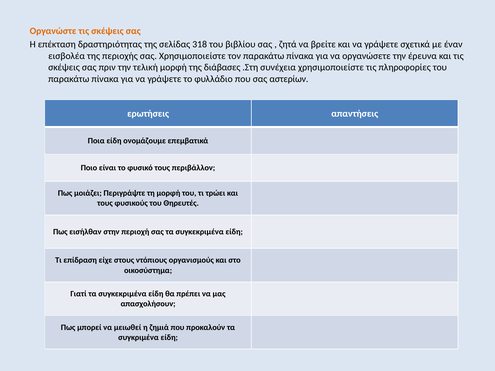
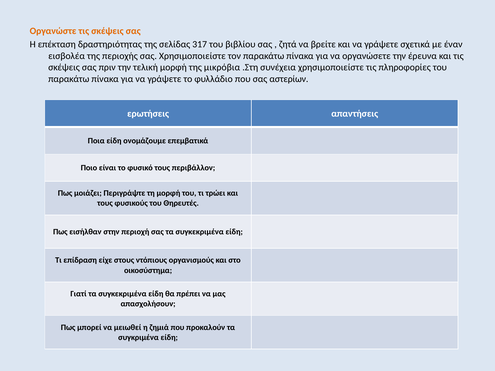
318: 318 -> 317 (200, 44)
διάβασες: διάβασες -> μικρόβια (222, 68)
